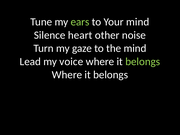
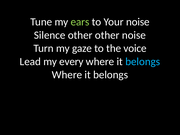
Your mind: mind -> noise (138, 22)
Silence heart: heart -> other (80, 35)
the mind: mind -> voice (135, 48)
voice: voice -> every (71, 62)
belongs colour: light green -> light blue (143, 62)
